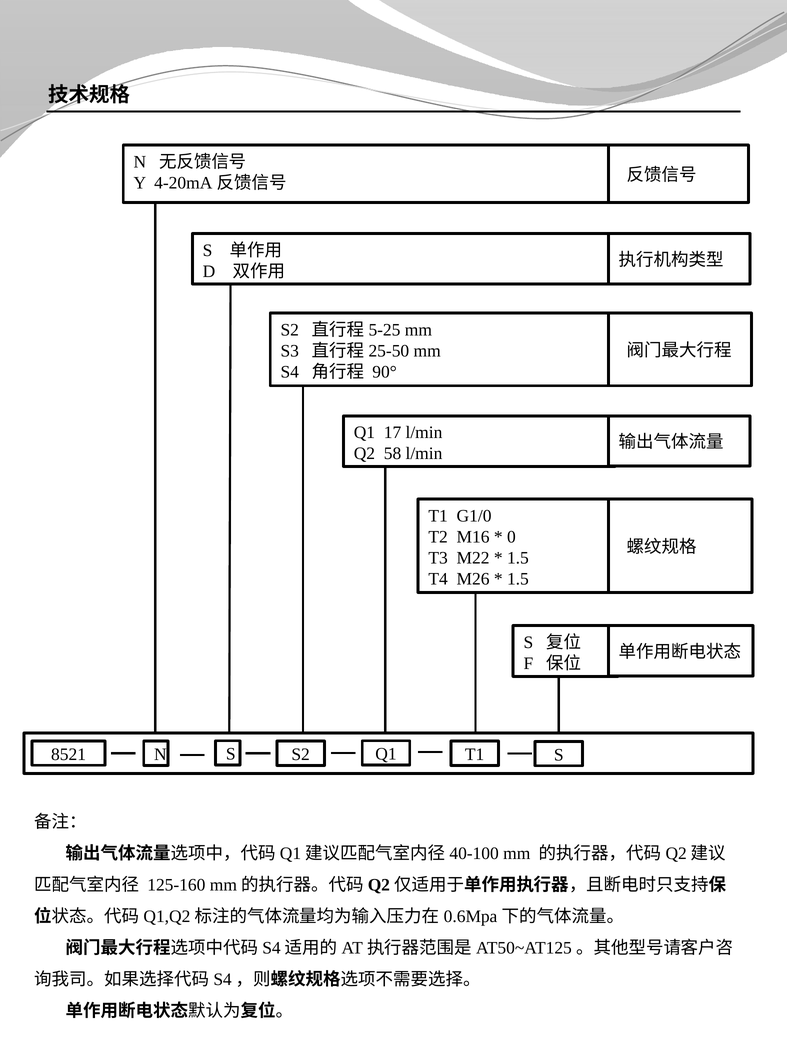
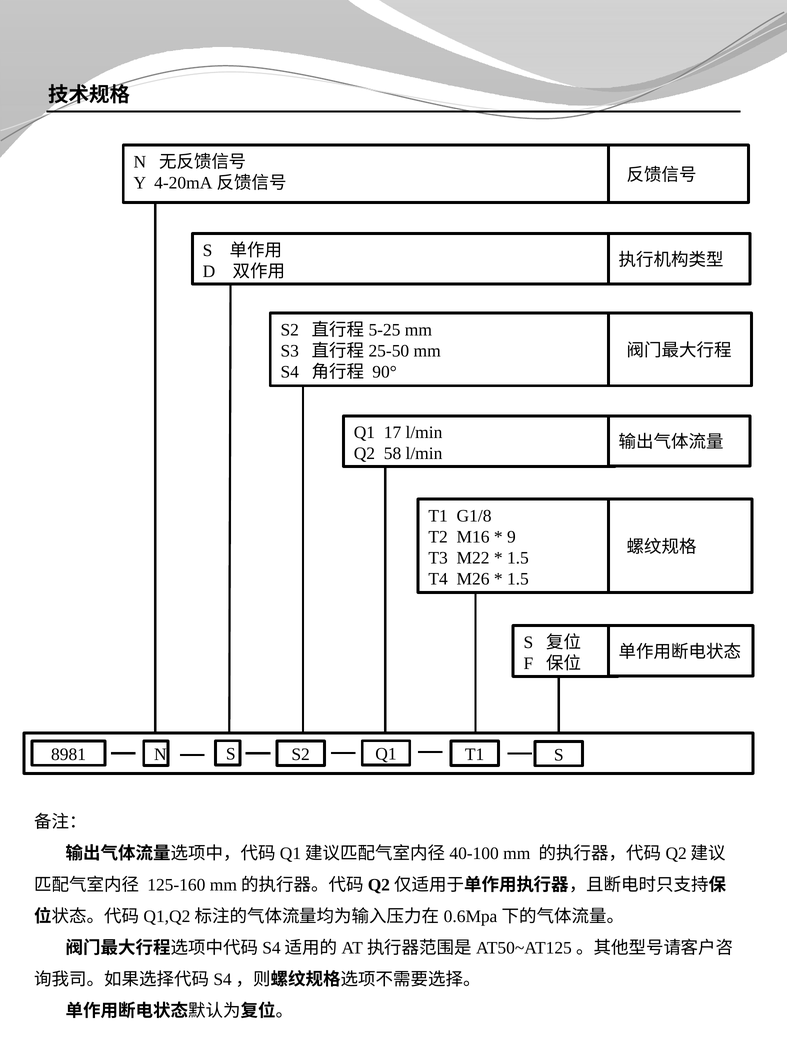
G1/0: G1/0 -> G1/8 (474, 516)
0: 0 -> 9 (511, 537)
8521: 8521 -> 8981 (69, 754)
